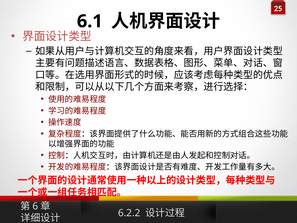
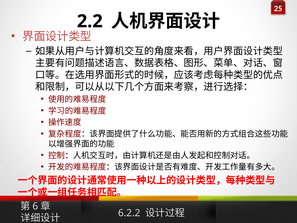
6.1: 6.1 -> 2.2 (90, 21)
